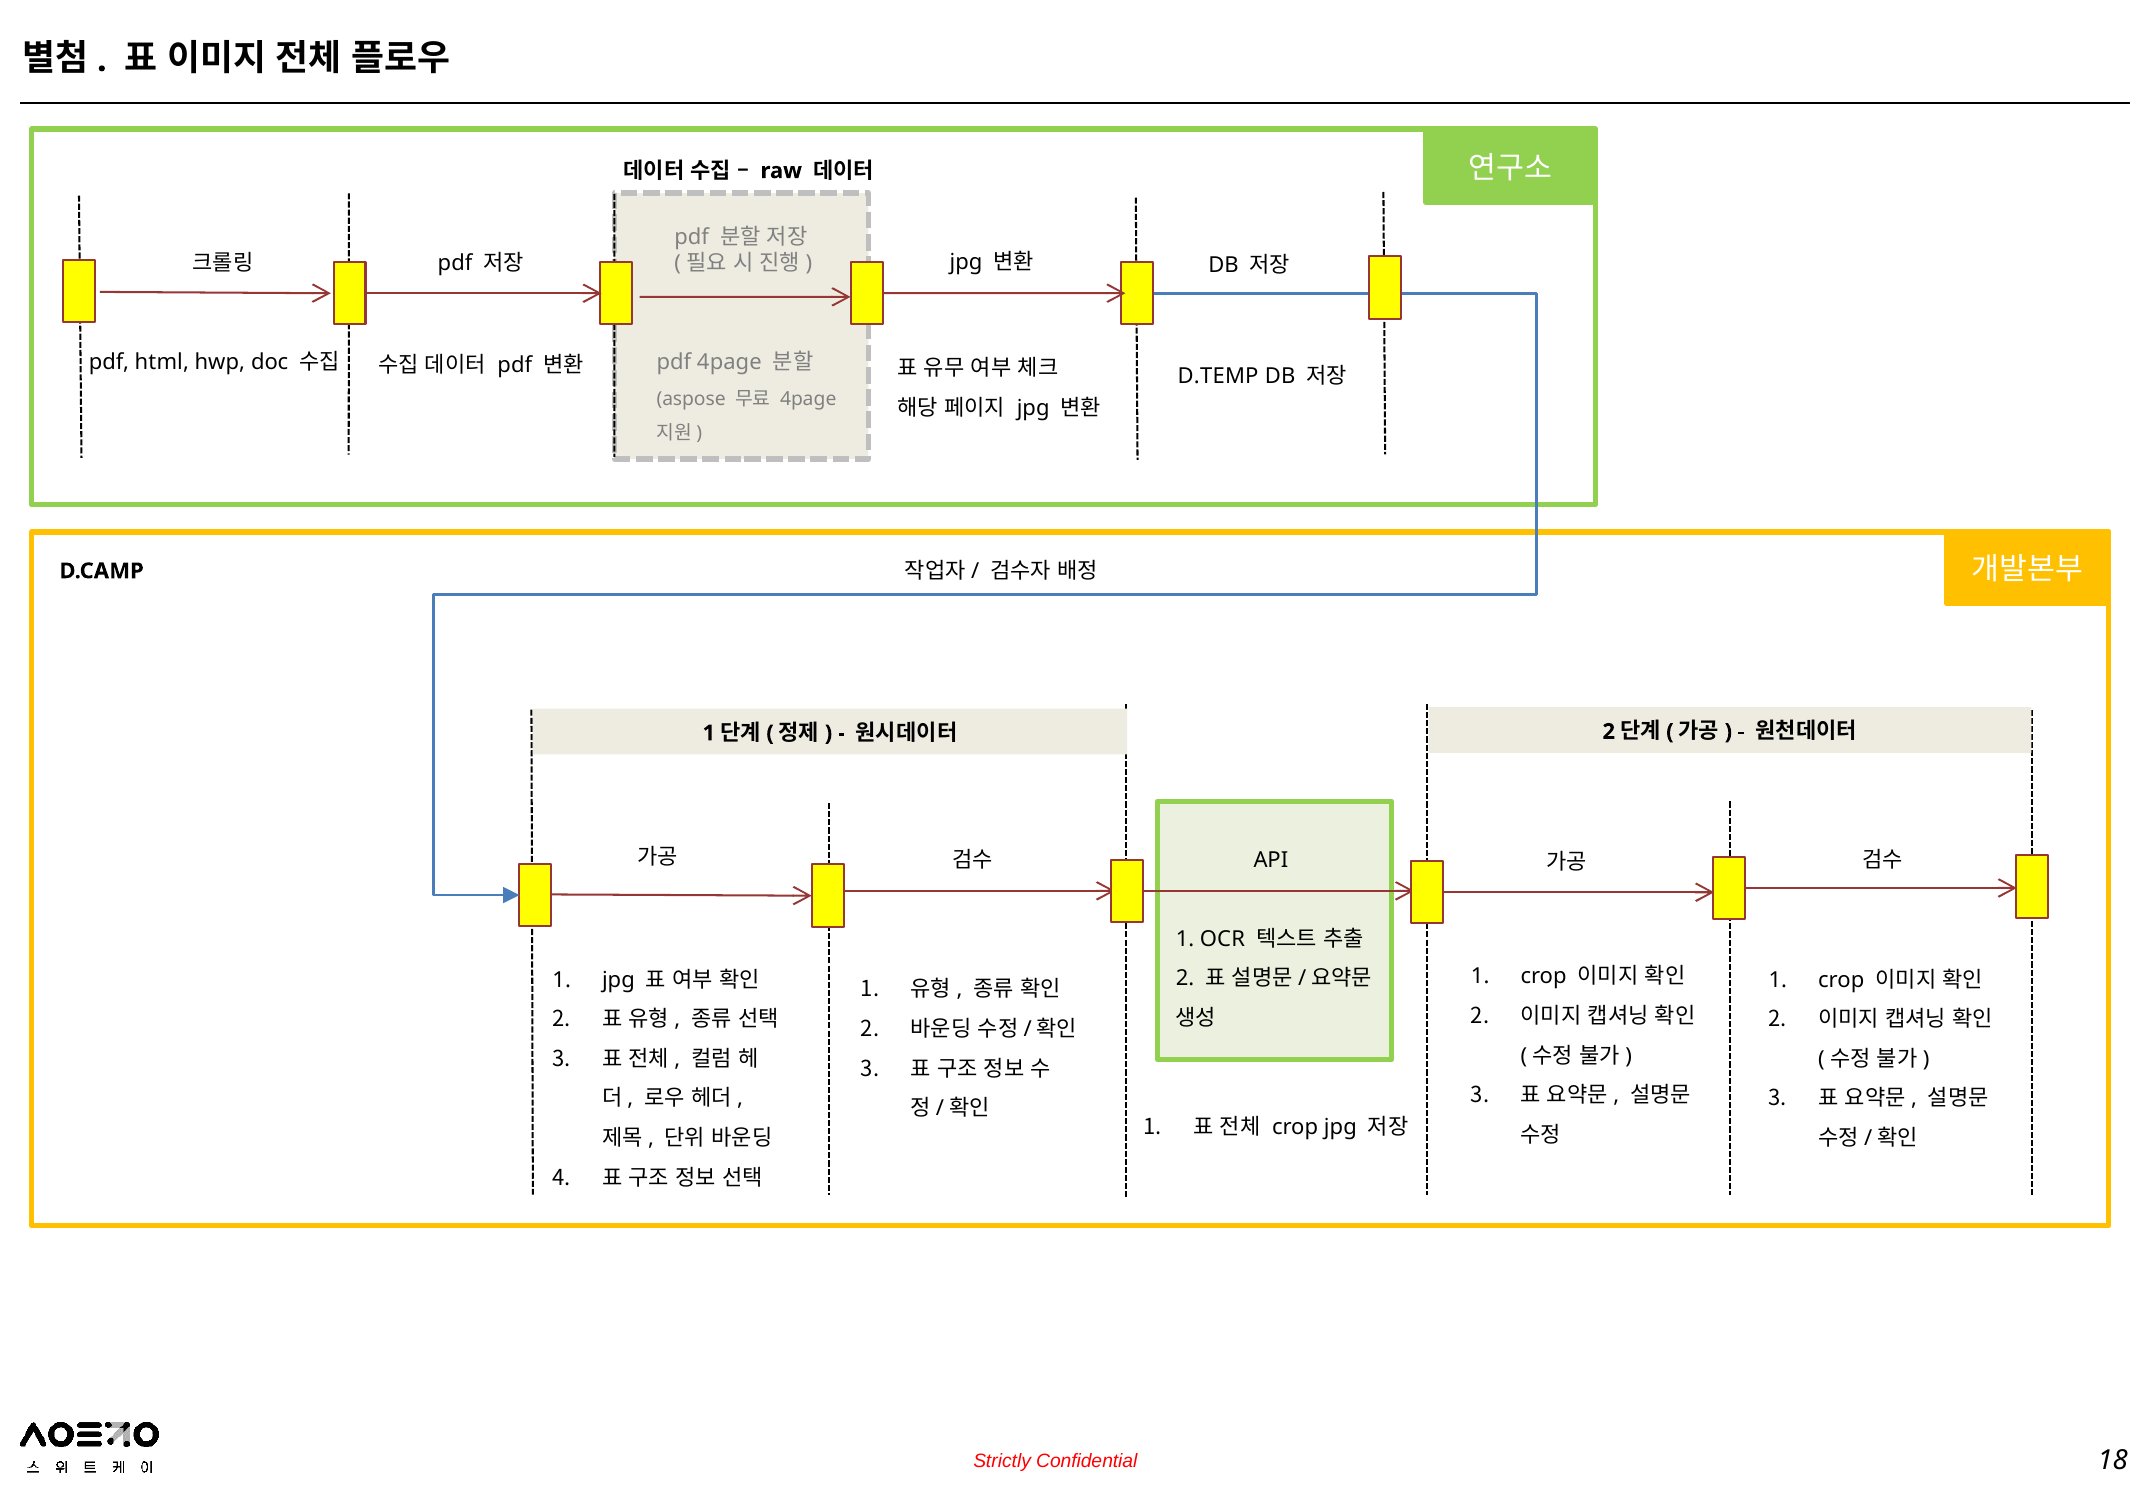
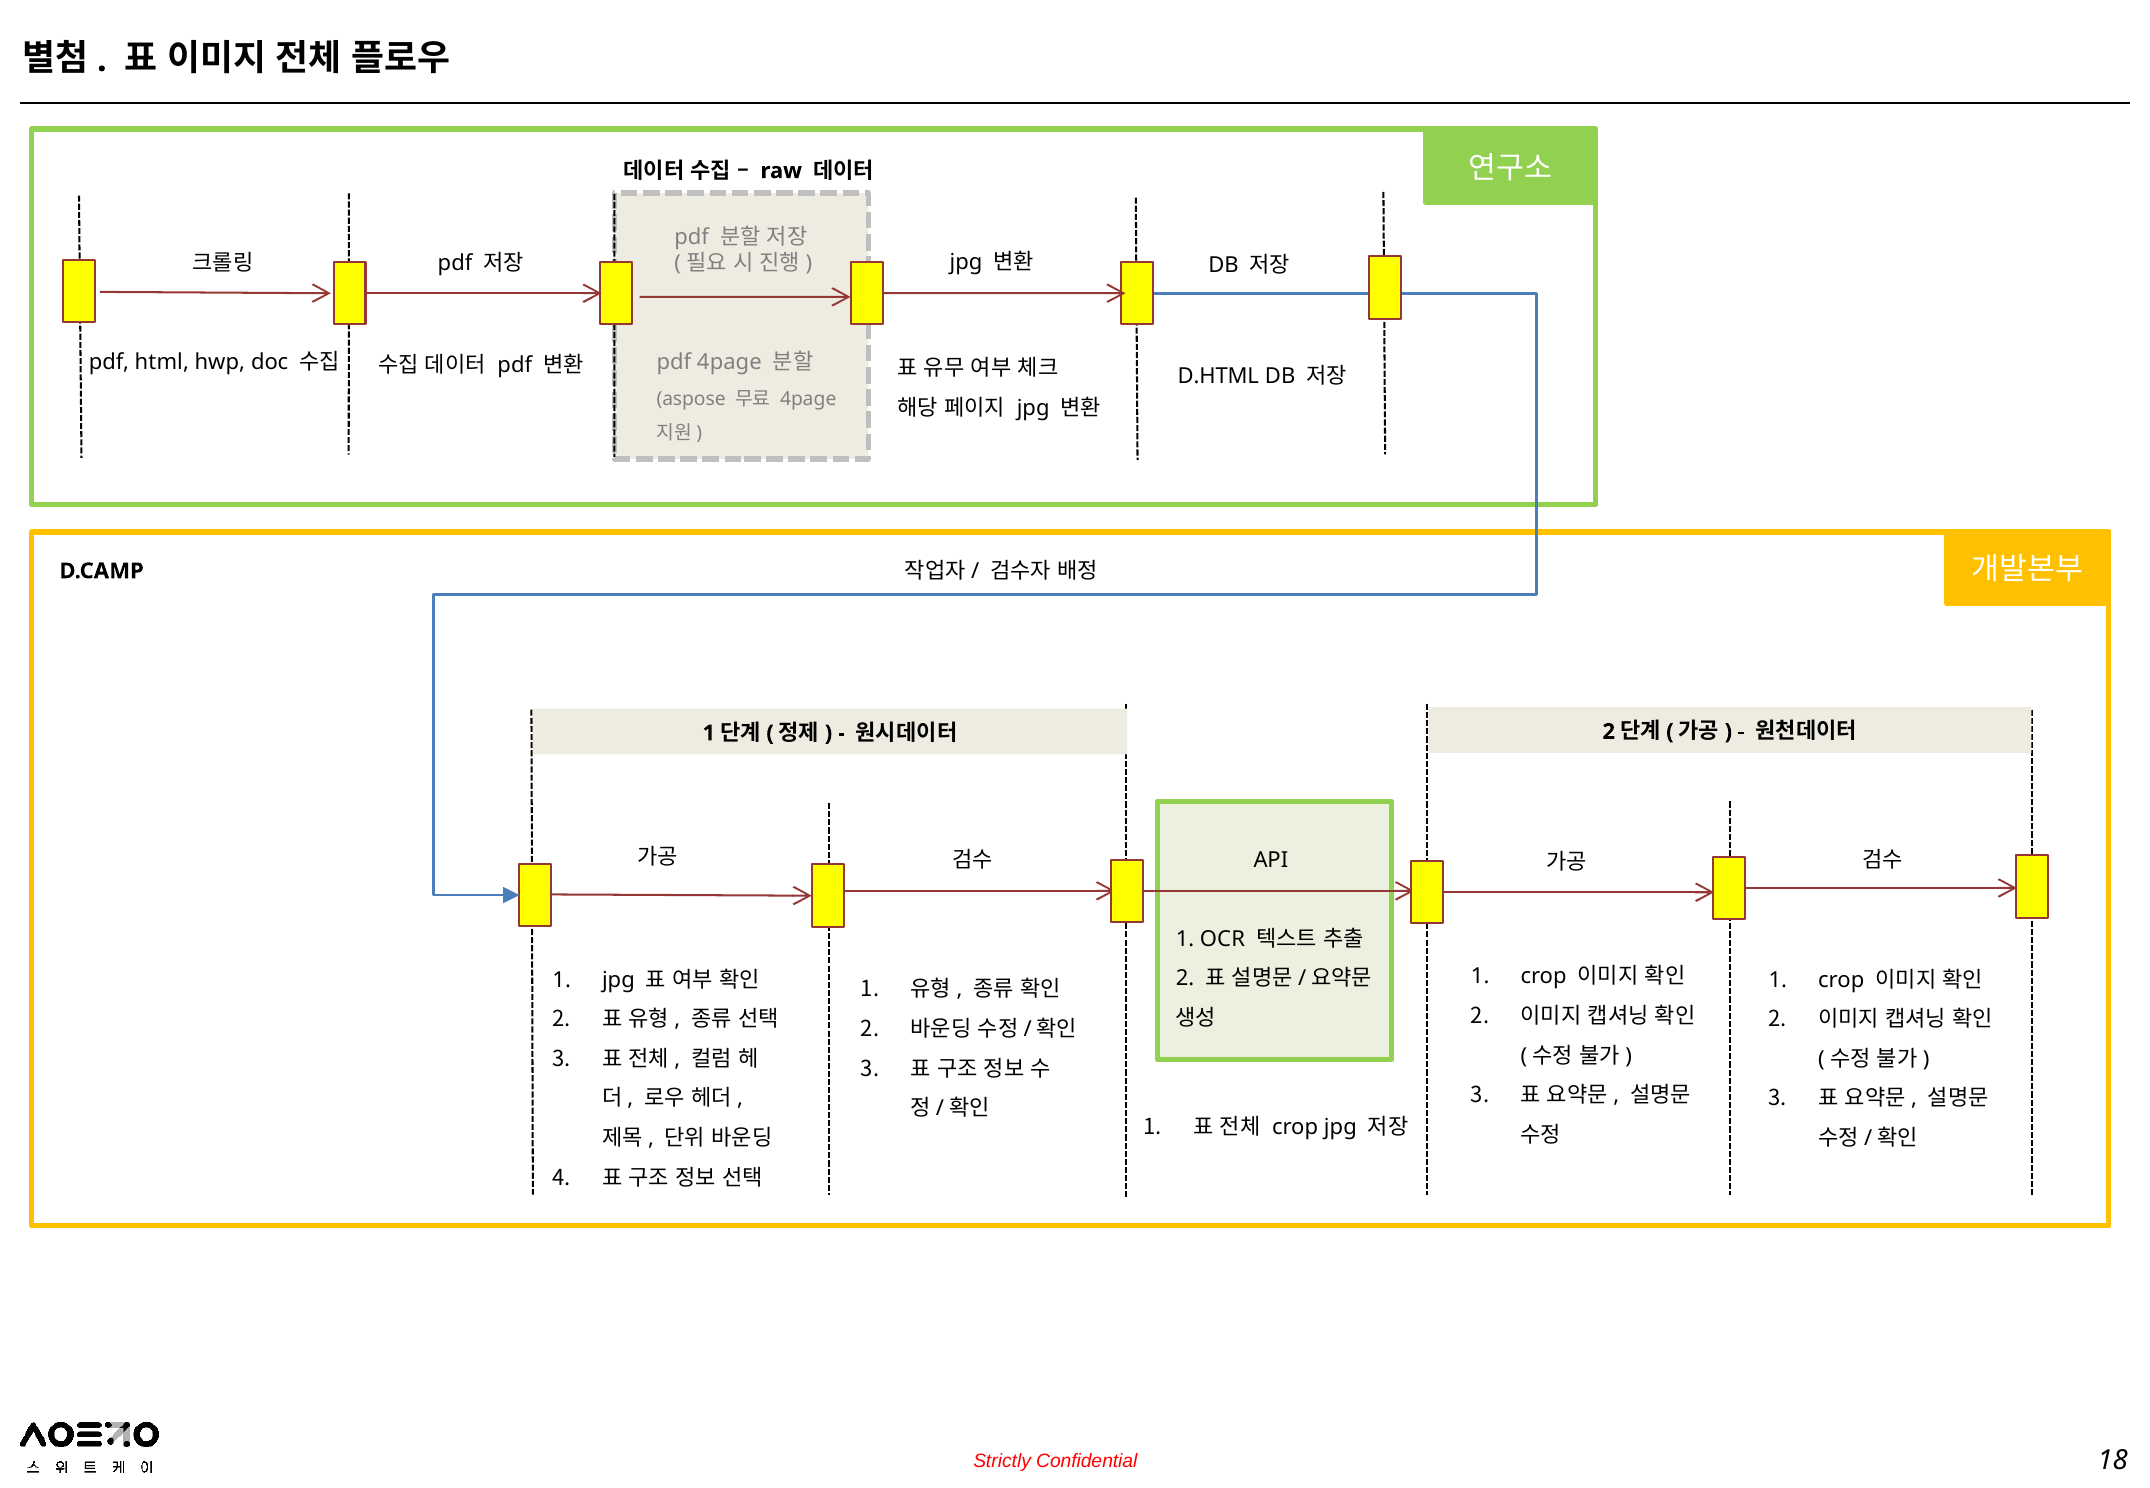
D.TEMP: D.TEMP -> D.HTML (1218, 376)
